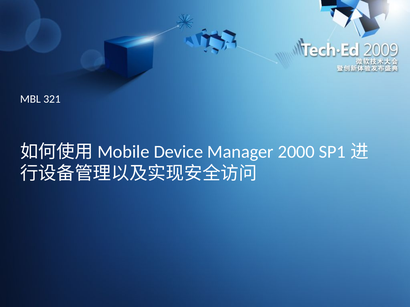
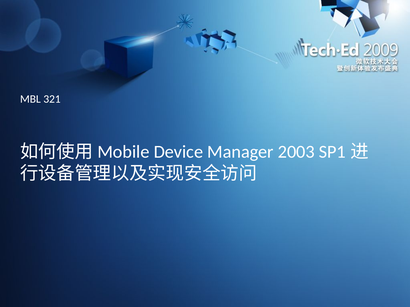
2000: 2000 -> 2003 (296, 152)
